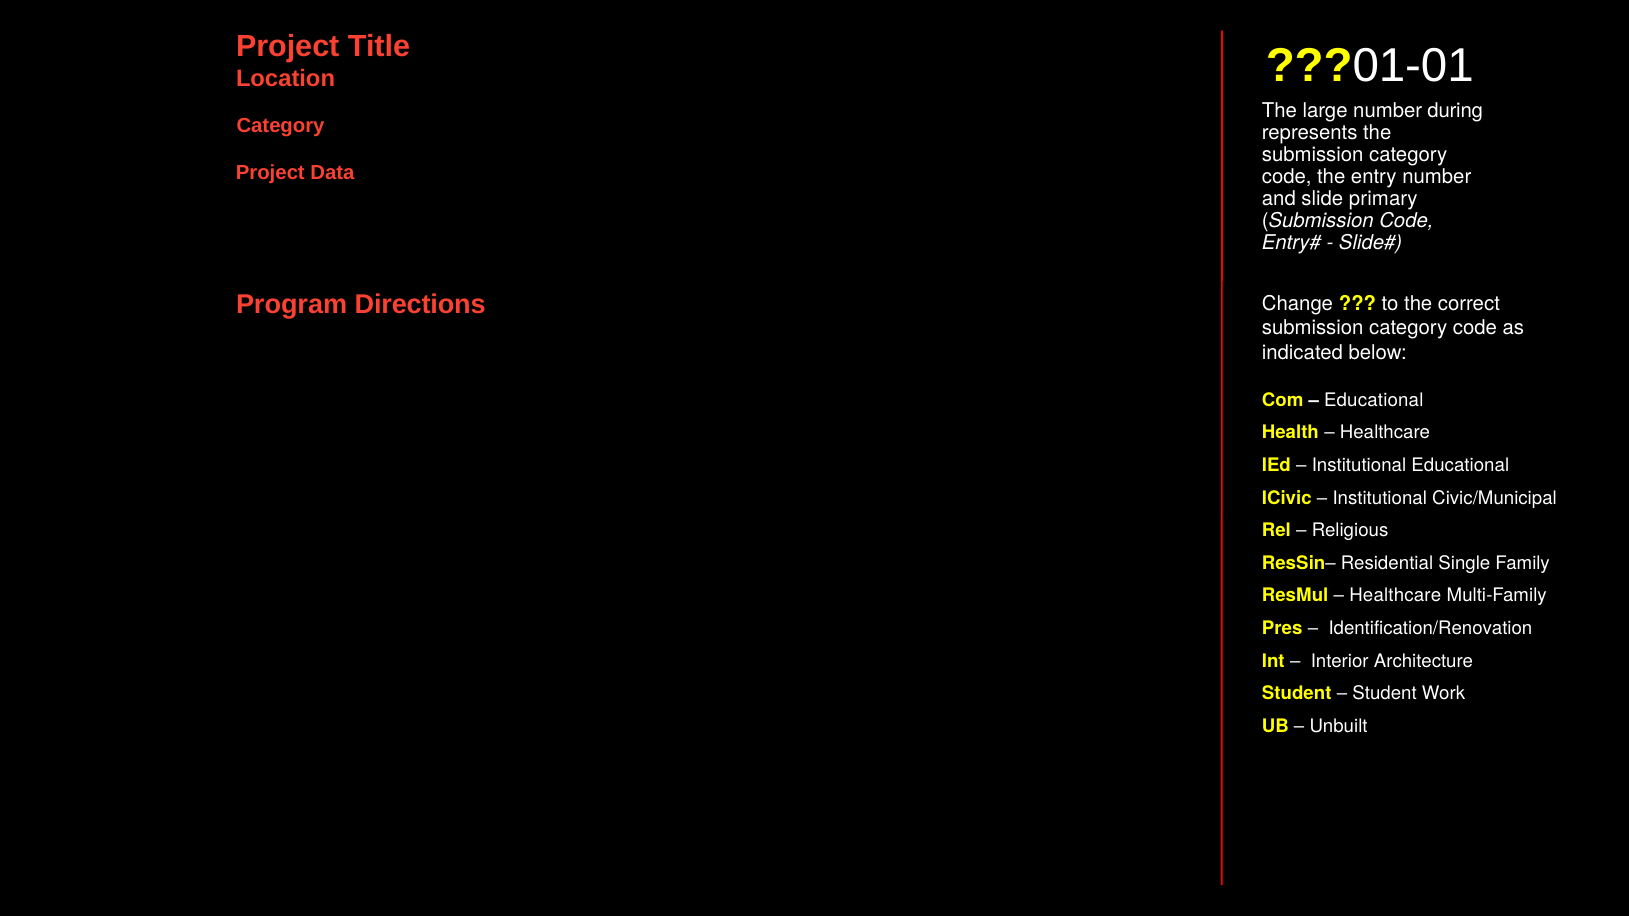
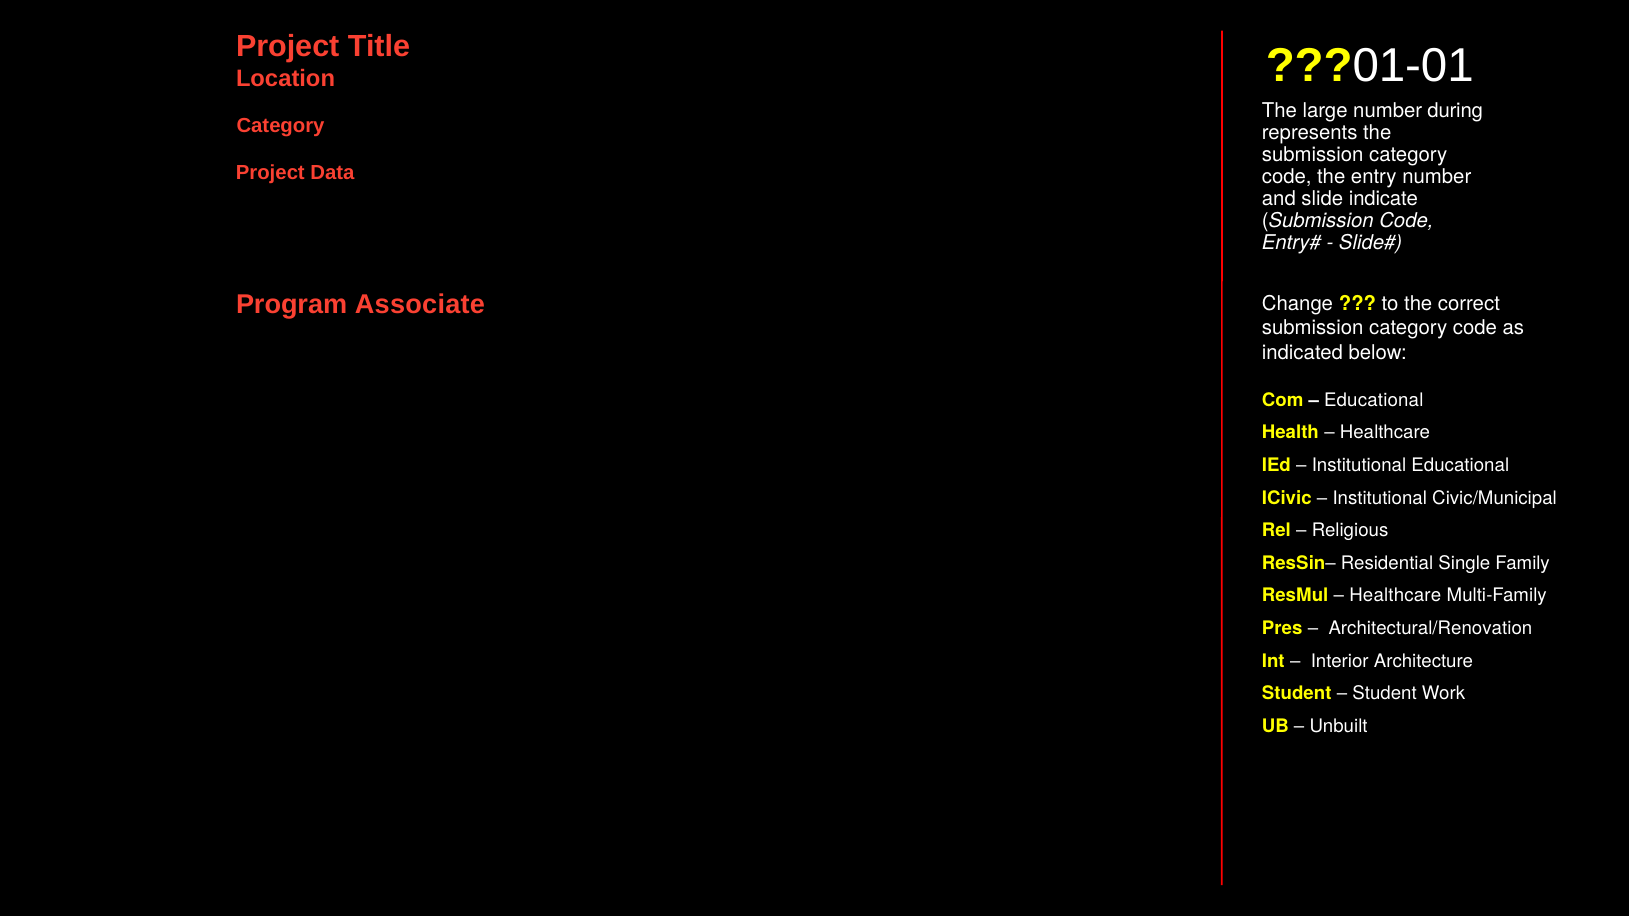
primary: primary -> indicate (1383, 199)
Directions: Directions -> Associate (420, 305)
Identification/Renovation: Identification/Renovation -> Architectural/Renovation (1430, 629)
